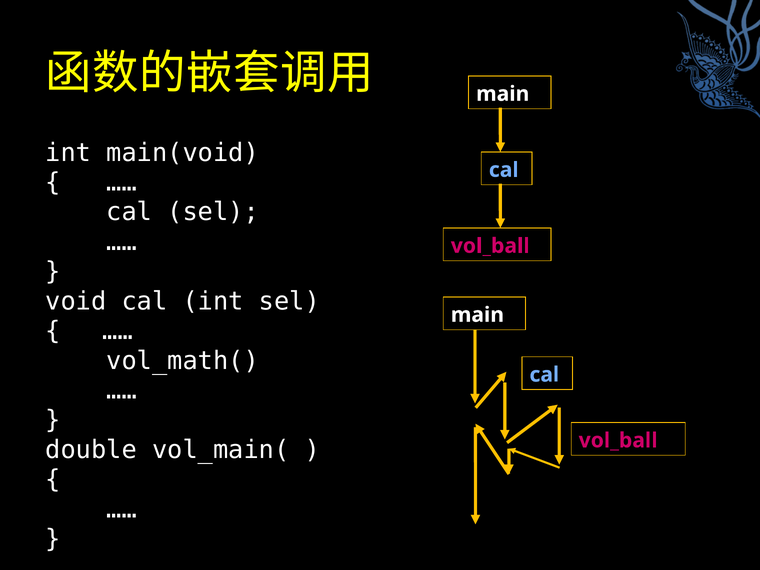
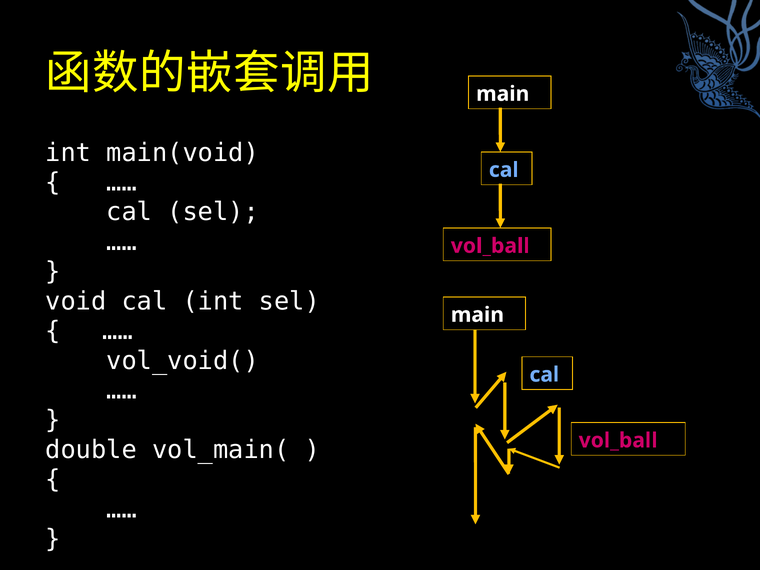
vol_math(: vol_math( -> vol_void( (183, 361)
